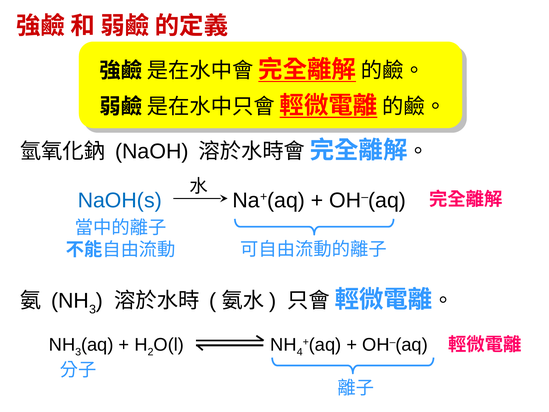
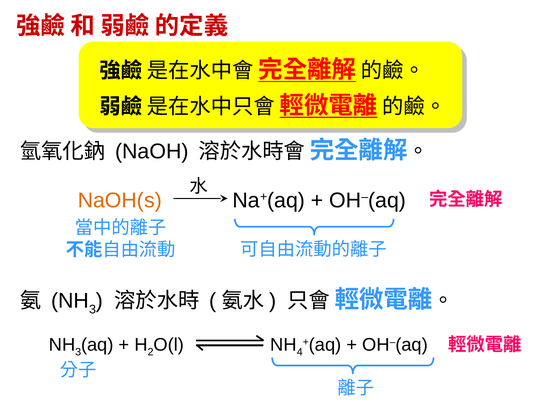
NaOH(s colour: blue -> orange (120, 200)
